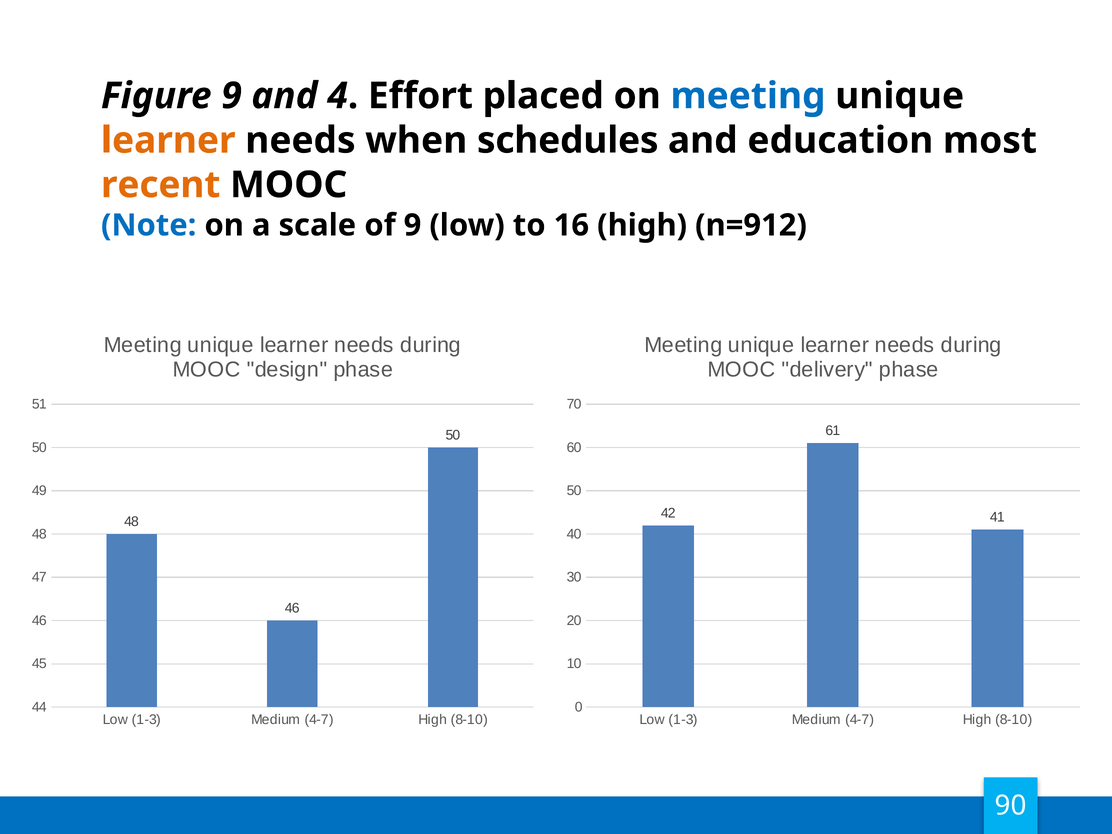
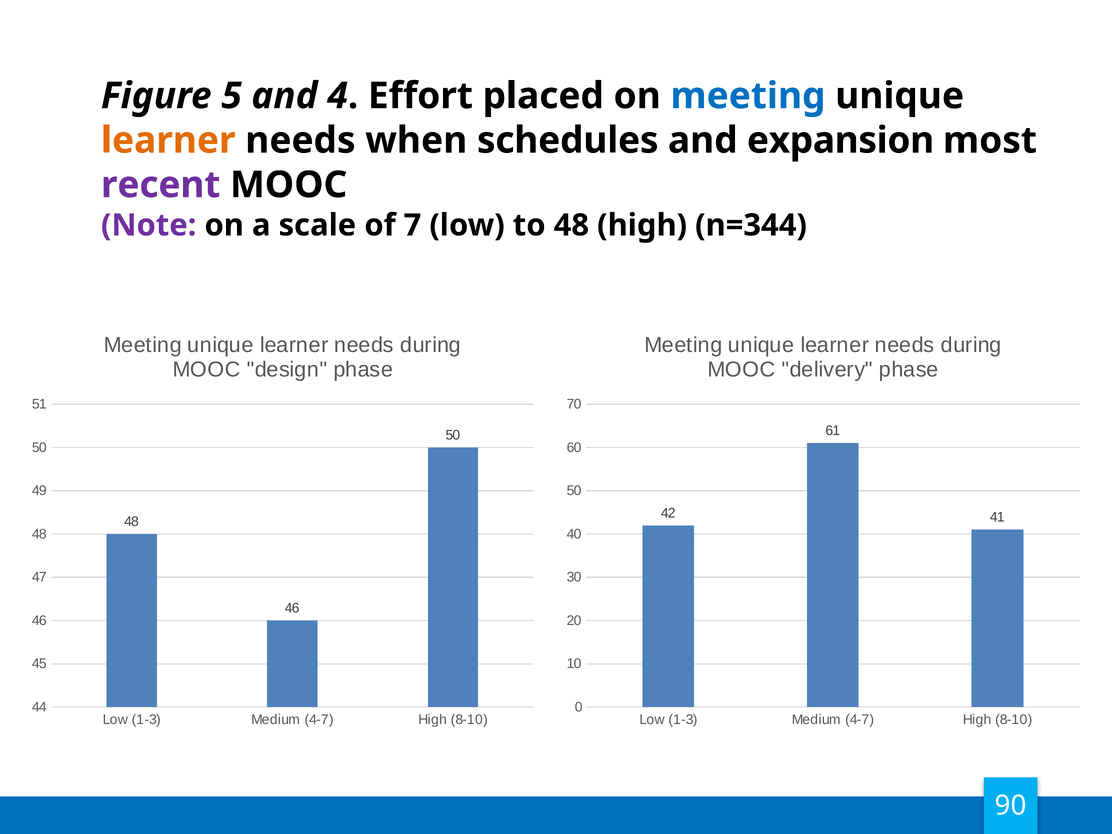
Figure 9: 9 -> 5 (232, 96)
education: education -> expansion (841, 140)
recent colour: orange -> purple (161, 185)
Note colour: blue -> purple (149, 225)
of 9: 9 -> 7 (412, 225)
to 16: 16 -> 48 (571, 225)
n=912: n=912 -> n=344 (751, 225)
